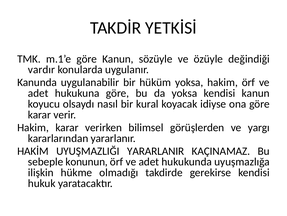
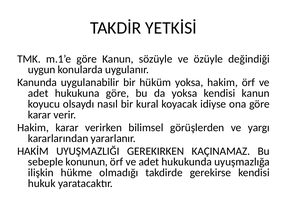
vardır: vardır -> uygun (42, 69)
YARARLANIR: YARARLANIR -> GEREKIRKEN (156, 151)
